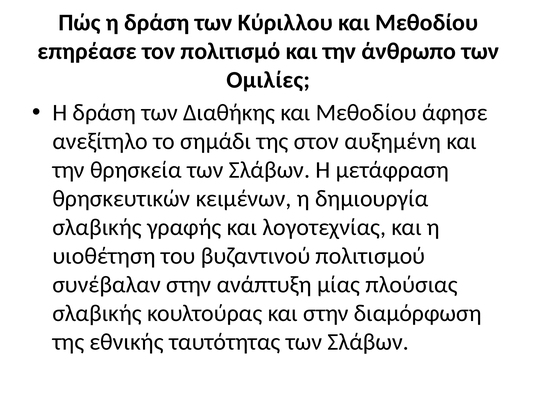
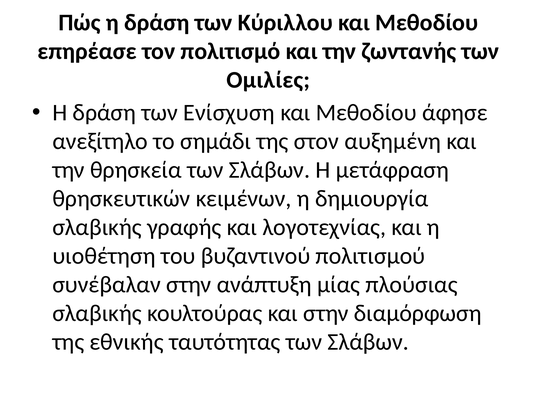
άνθρωπο: άνθρωπο -> ζωντανής (409, 51)
Διαθήκης: Διαθήκης -> Ενίσχυση (229, 113)
